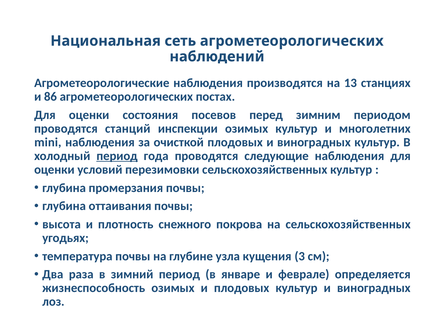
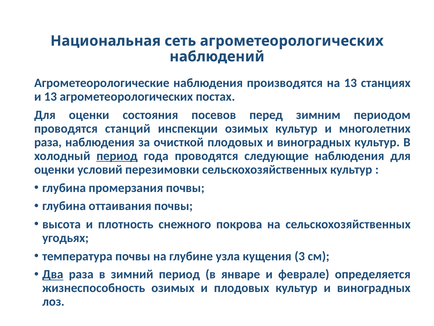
и 86: 86 -> 13 (50, 96)
mini: mini -> раза (48, 142)
Два underline: none -> present (53, 274)
